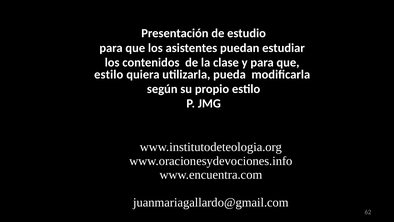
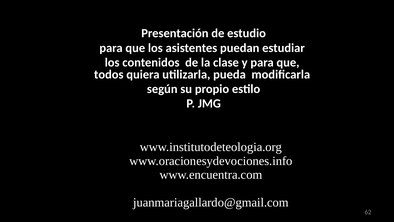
estilo: estilo -> todos (109, 74)
